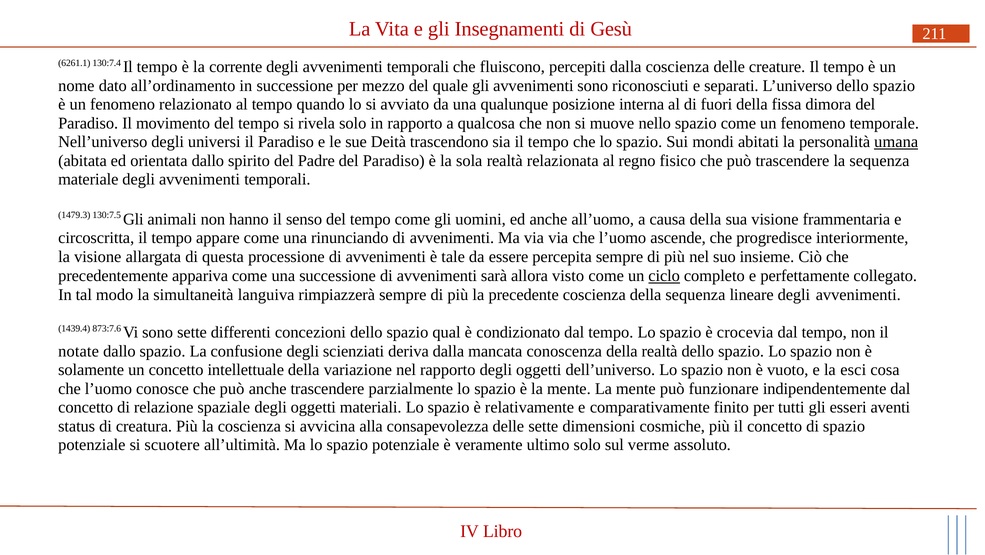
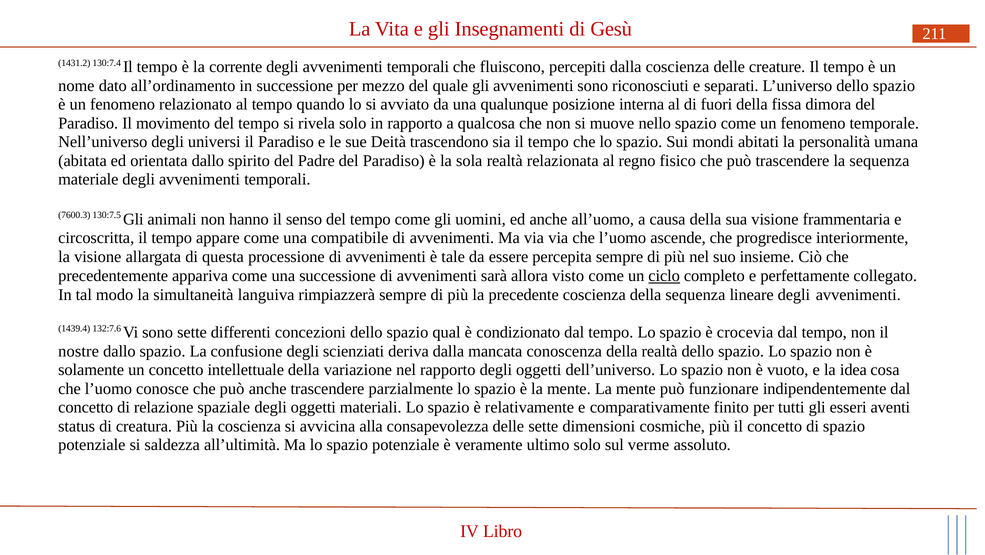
6261.1: 6261.1 -> 1431.2 (74, 63)
umana underline: present -> none (896, 142)
1479.3: 1479.3 -> 7600.3 (74, 215)
rinunciando: rinunciando -> compatibile (350, 238)
873:7.6: 873:7.6 -> 132:7.6 (107, 328)
notate: notate -> nostre (79, 351)
esci: esci -> idea (853, 370)
scuotere: scuotere -> saldezza (172, 445)
